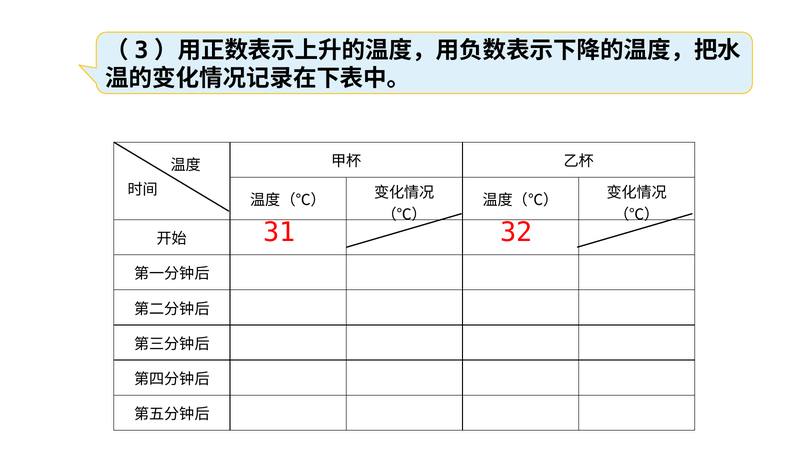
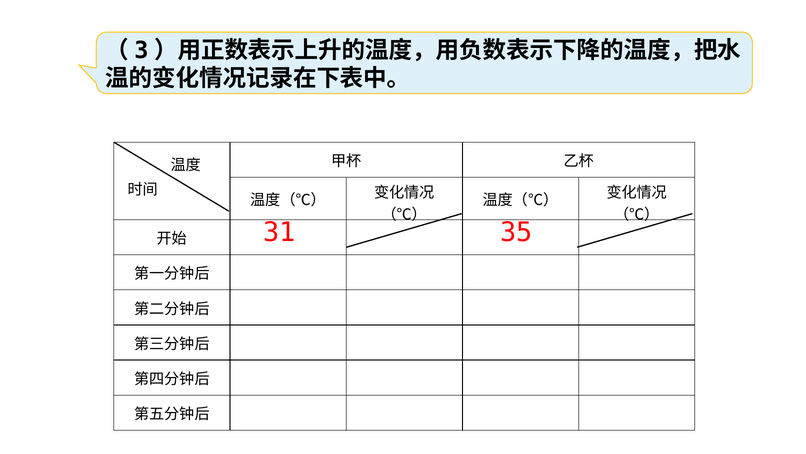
32: 32 -> 35 (516, 232)
